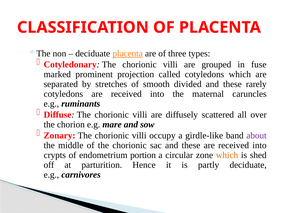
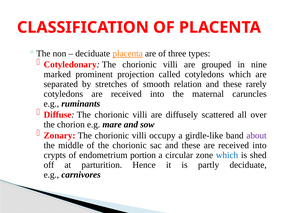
fuse: fuse -> nine (259, 65)
divided: divided -> relation (188, 84)
which colour: orange -> blue (227, 155)
